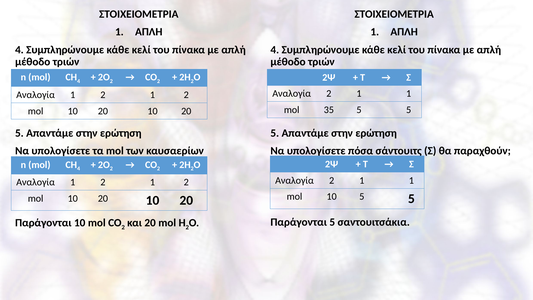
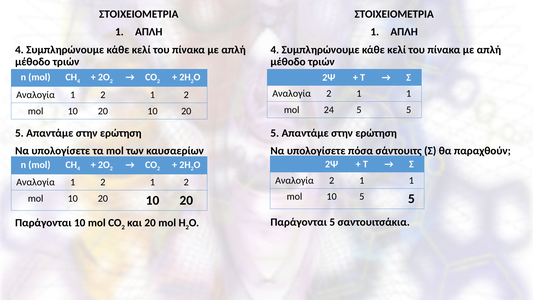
35: 35 -> 24 (329, 110)
